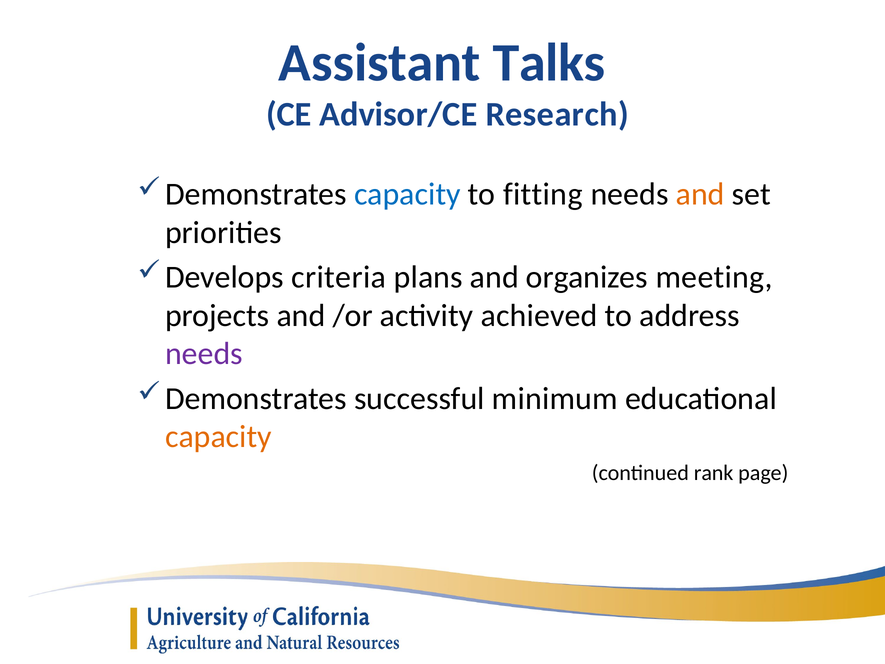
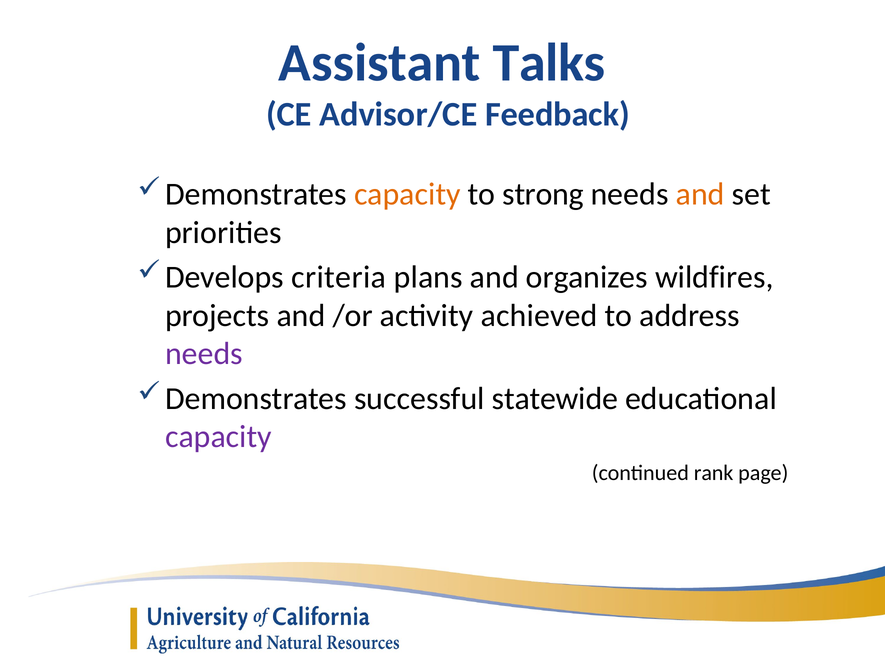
Research: Research -> Feedback (557, 114)
capacity colour: blue -> orange (407, 194)
fitting: fitting -> strong (543, 194)
meeting: meeting -> wildfires (714, 277)
minimum: minimum -> statewide (555, 398)
capacity colour: orange -> purple (218, 437)
